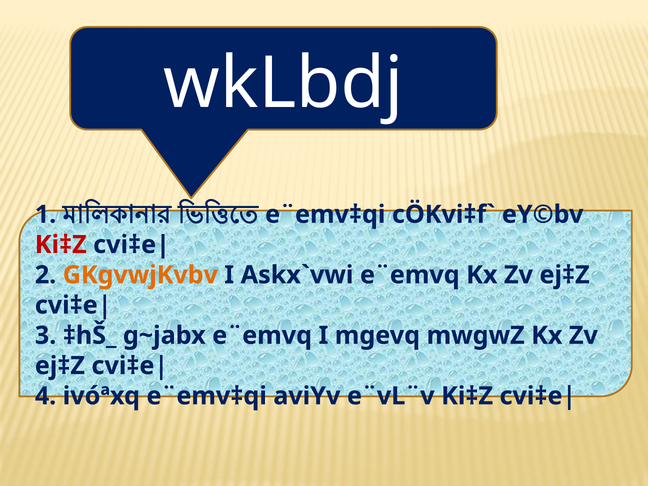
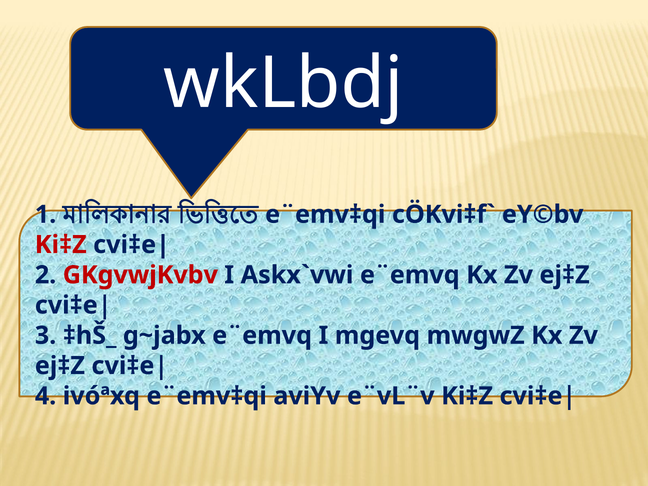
GKgvwjKvbv colour: orange -> red (140, 275)
